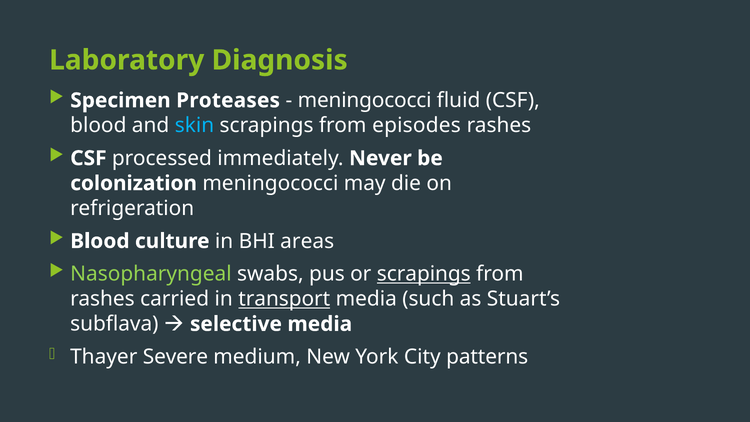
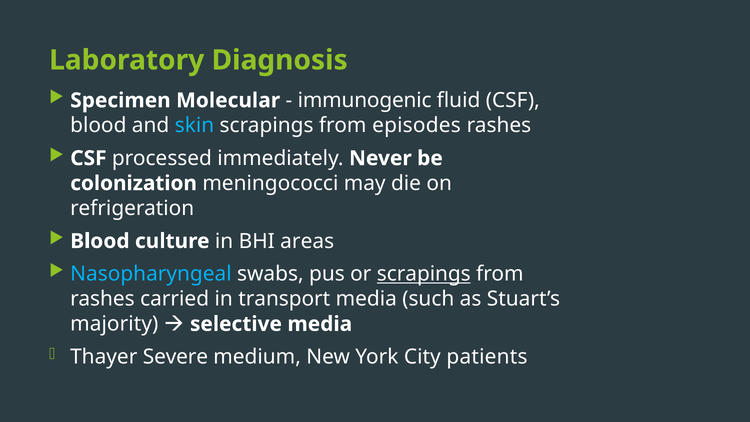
Proteases: Proteases -> Molecular (228, 100)
meningococci: meningococci -> immunogenic (365, 100)
Nasopharyngeal colour: light green -> light blue (151, 274)
transport underline: present -> none (284, 299)
subflava: subflava -> majority (114, 324)
patterns: patterns -> patients (487, 357)
